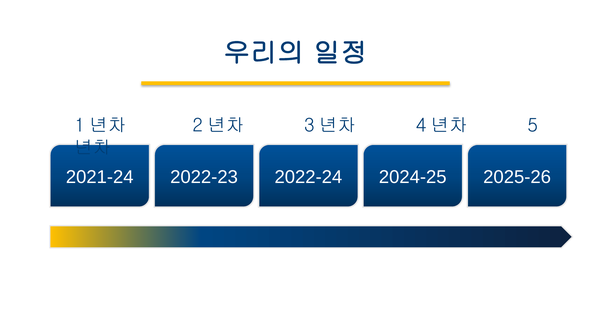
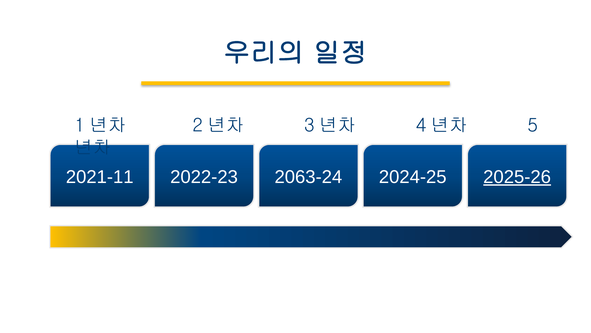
2021-24: 2021-24 -> 2021-11 (100, 177)
2022-24: 2022-24 -> 2063-24 (308, 177)
2025-26 underline: none -> present (517, 177)
